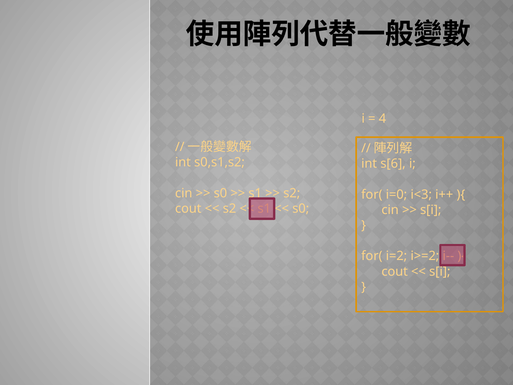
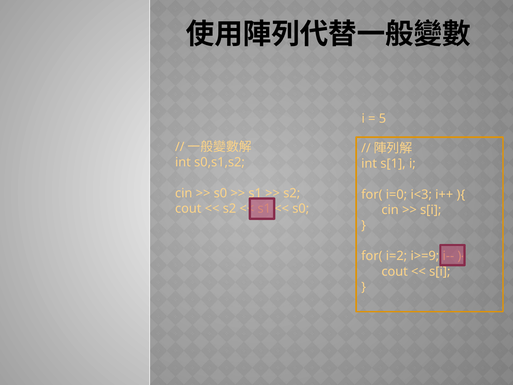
4: 4 -> 5 (382, 119)
s[6: s[6 -> s[1 (393, 164)
i>=2: i>=2 -> i>=9 (425, 256)
